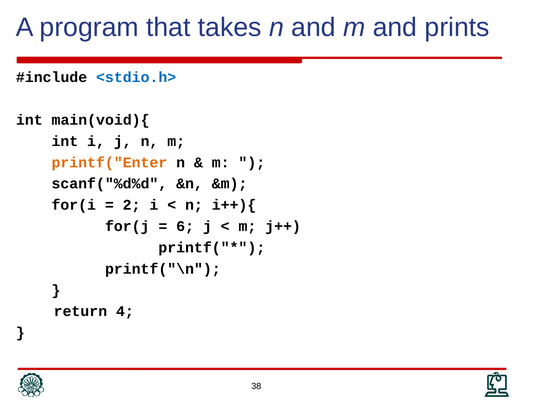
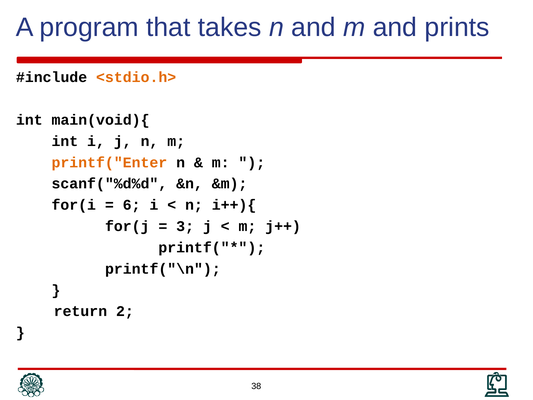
<stdio.h> colour: blue -> orange (136, 77)
2: 2 -> 6 (132, 205)
6: 6 -> 3 (185, 226)
4: 4 -> 2 (125, 311)
